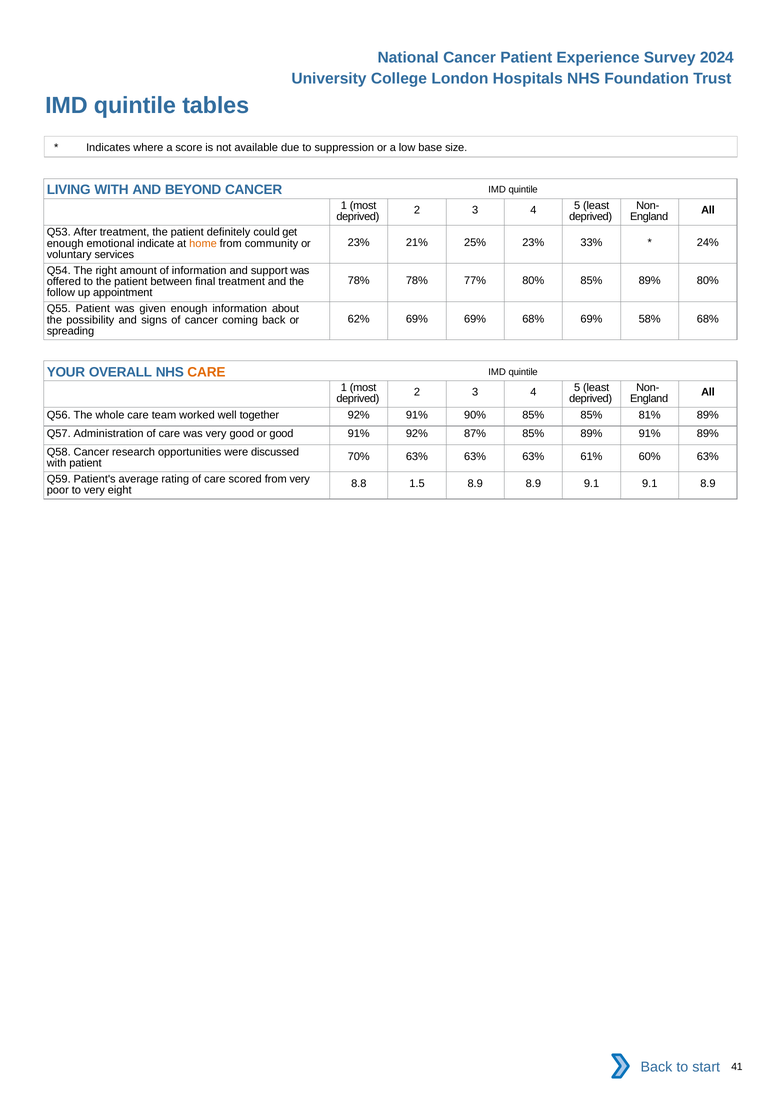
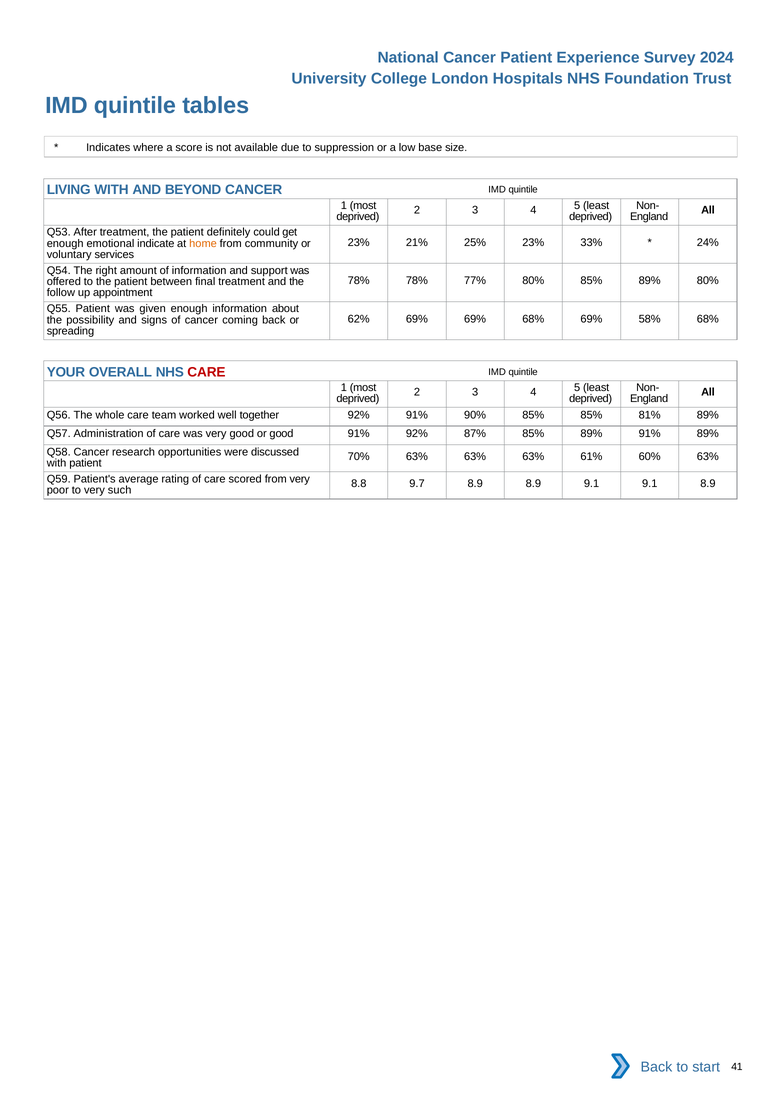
CARE colour: orange -> red (206, 372)
1.5: 1.5 -> 9.7 (417, 484)
eight: eight -> such (120, 490)
